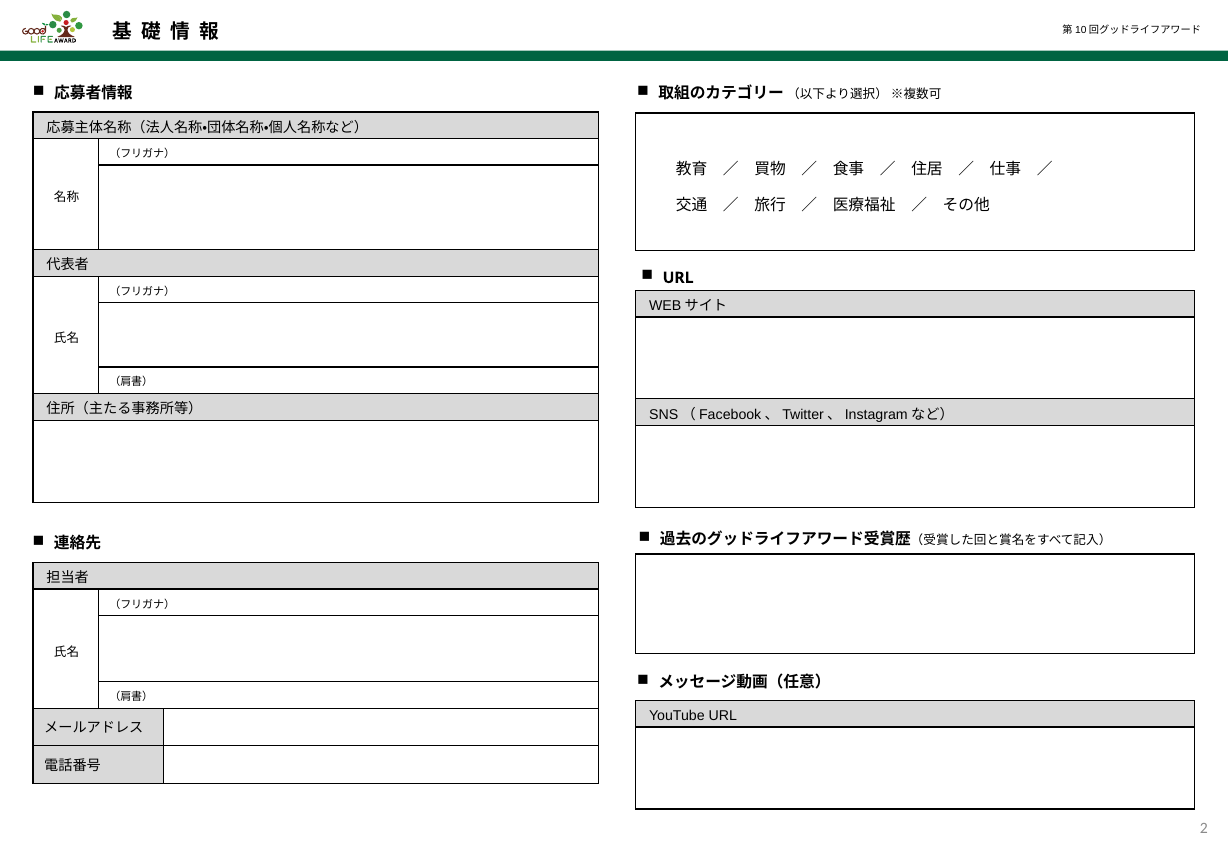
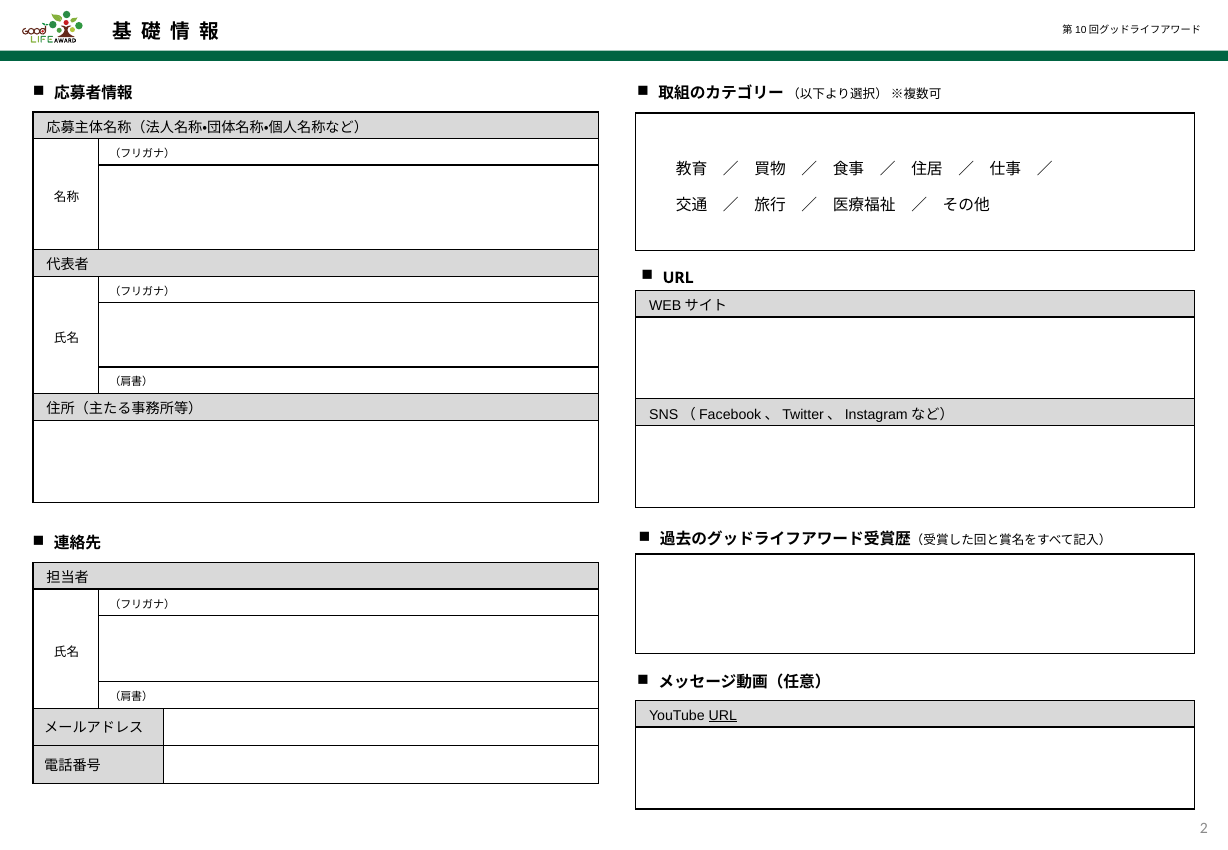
URL underline: none -> present (723, 716)
